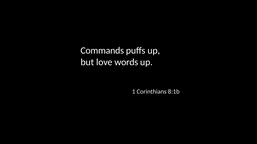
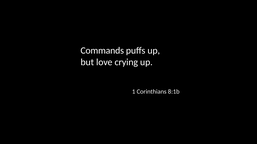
words: words -> crying (126, 62)
